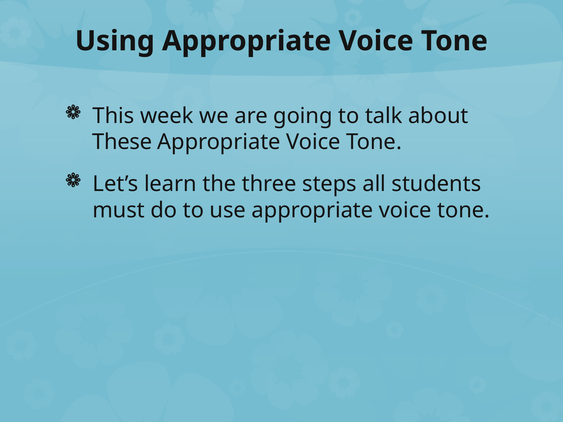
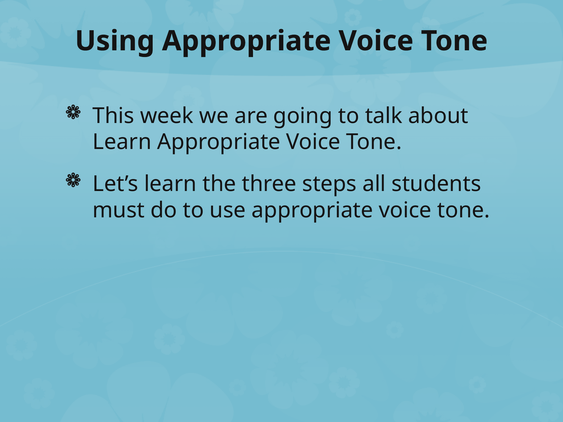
These: These -> Learn (122, 142)
